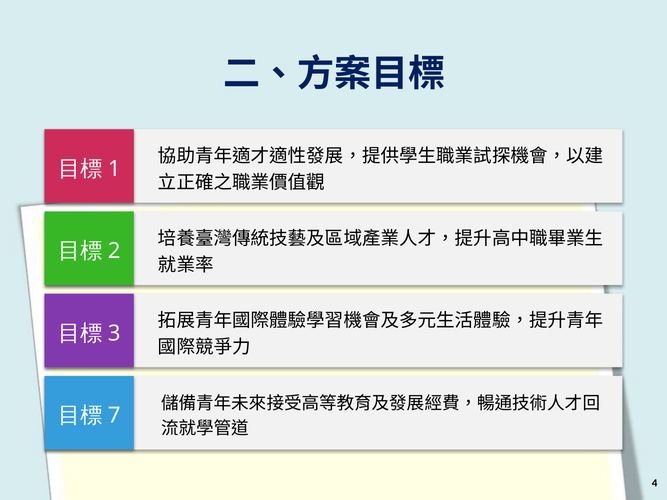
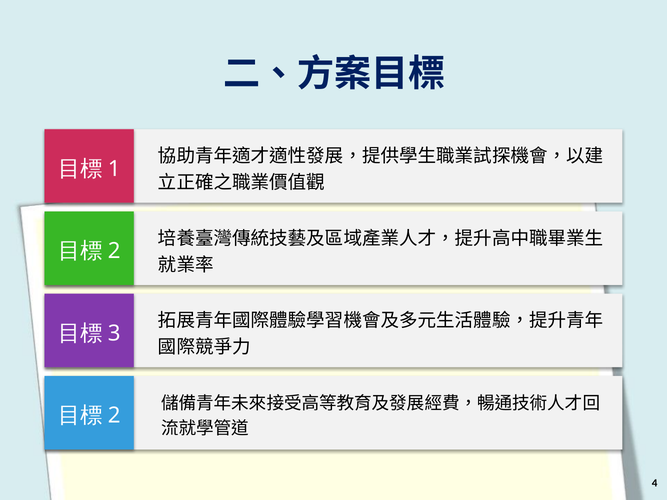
7: 7 -> 2 (114, 416)
